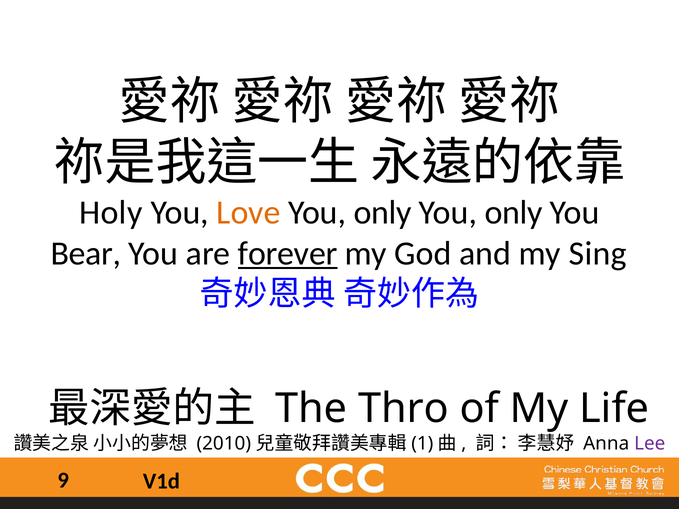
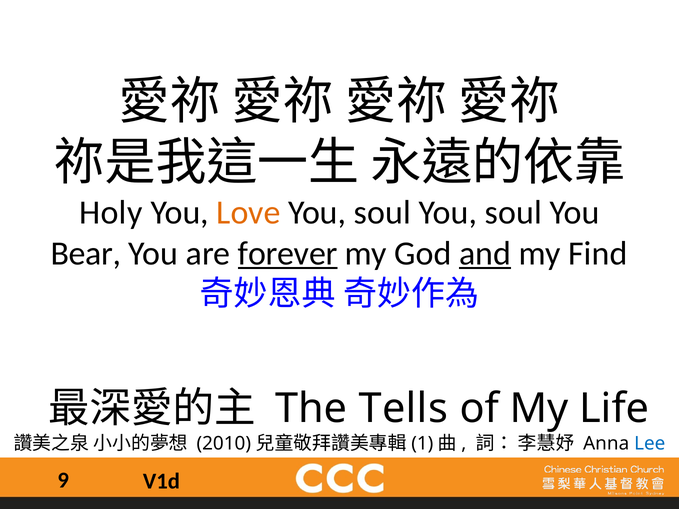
only: only -> soul (382, 213)
only: only -> soul (513, 213)
and underline: none -> present (485, 253)
Sing: Sing -> Find (598, 253)
Thro: Thro -> Tells (403, 409)
Lee colour: purple -> blue (650, 444)
